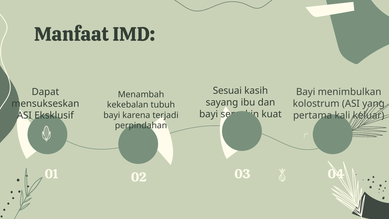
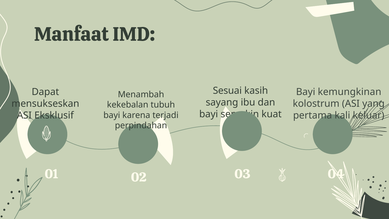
menimbulkan: menimbulkan -> kemungkinan (350, 92)
